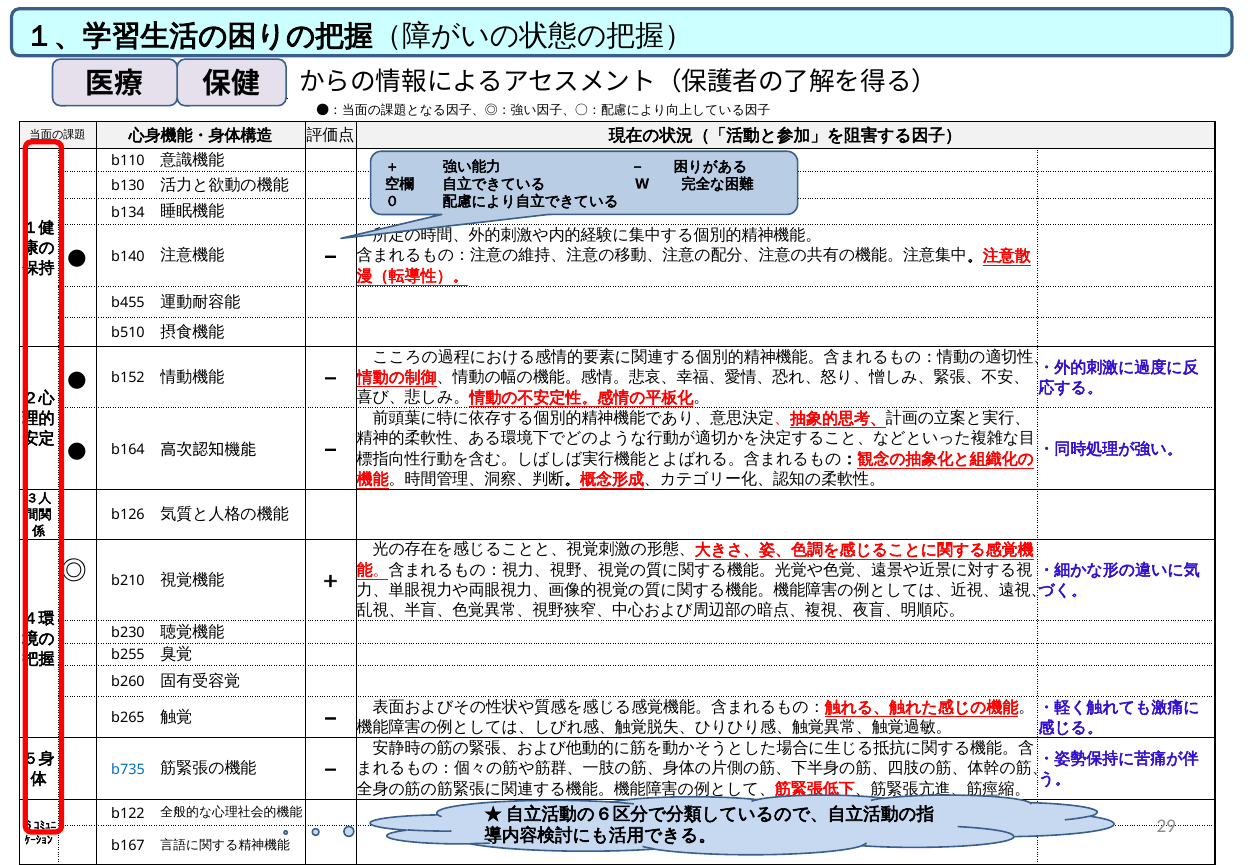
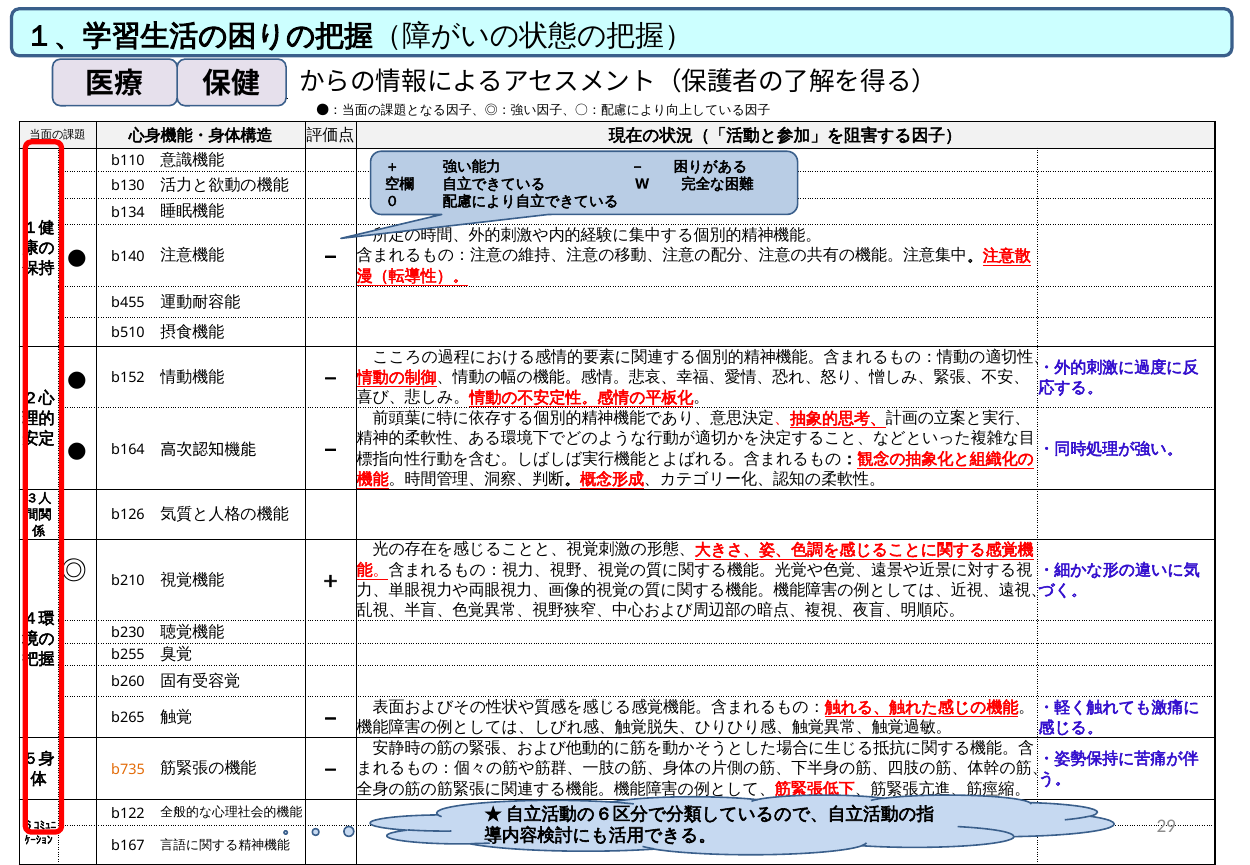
b735 colour: blue -> orange (128, 770)
